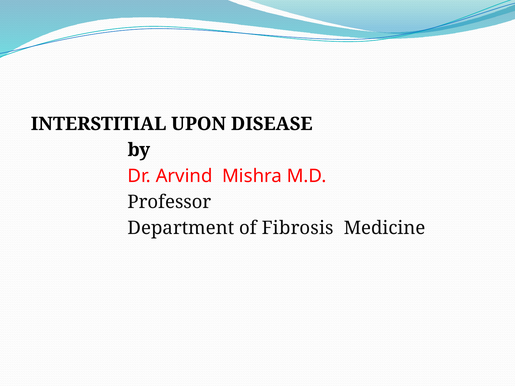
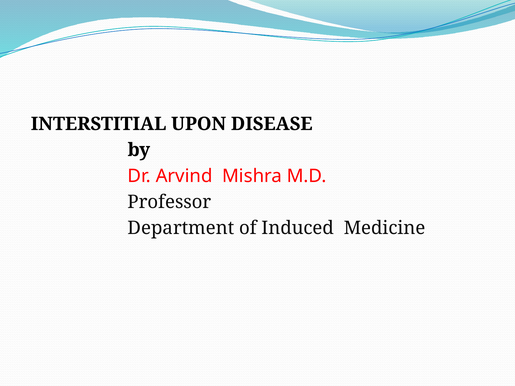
Fibrosis: Fibrosis -> Induced (298, 228)
